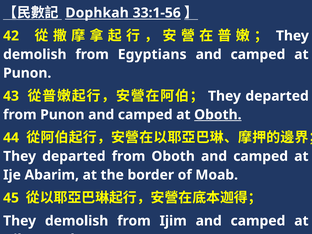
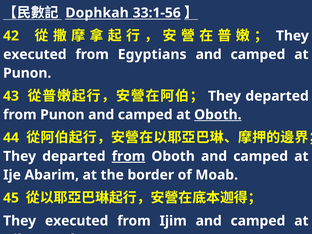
demolish: demolish -> executed (35, 54)
from underline: none -> present (129, 156)
demolish: demolish -> executed (77, 221)
